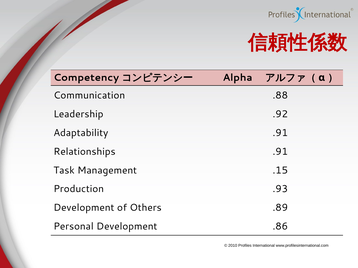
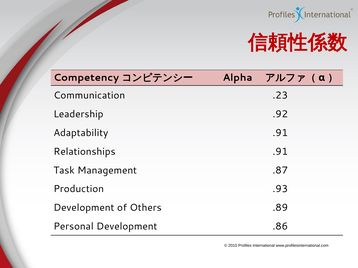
.88: .88 -> .23 (280, 96)
.15: .15 -> .87 (280, 171)
